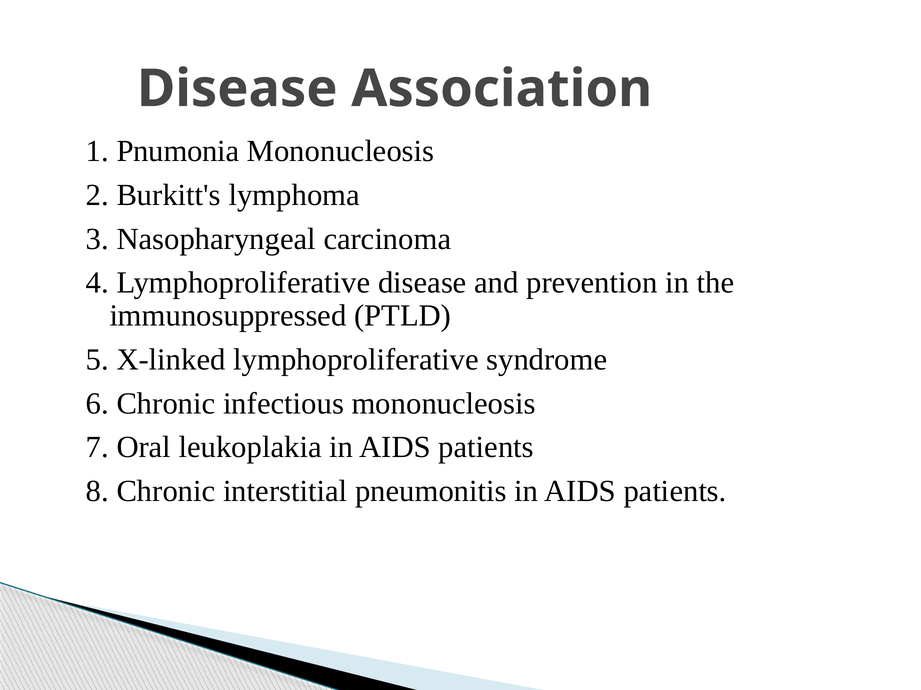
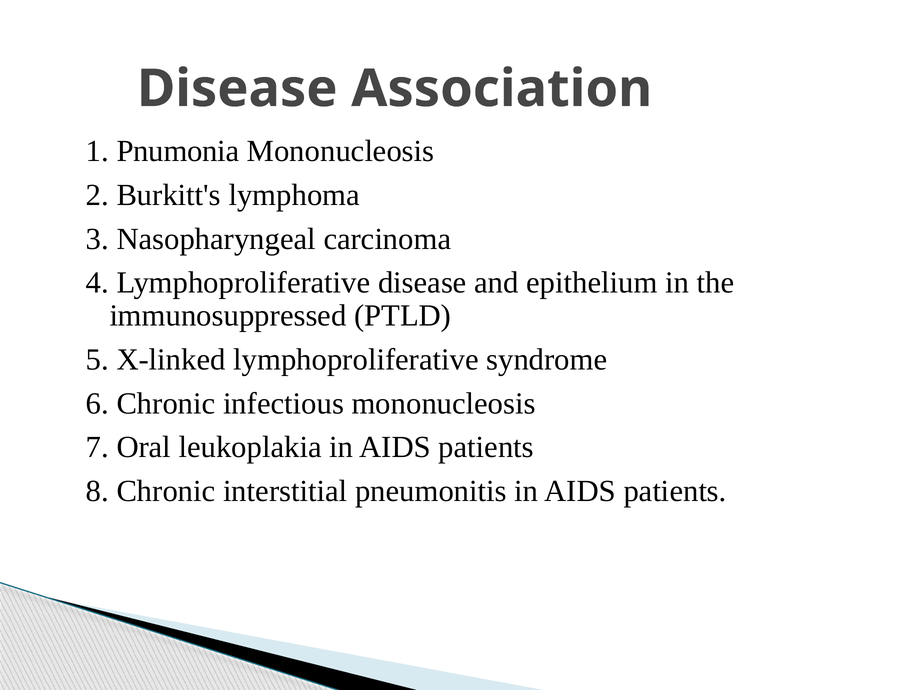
prevention: prevention -> epithelium (592, 283)
